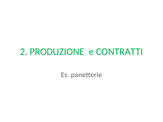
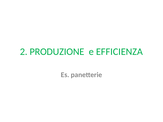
CONTRATTI: CONTRATTI -> EFFICIENZA (119, 52)
